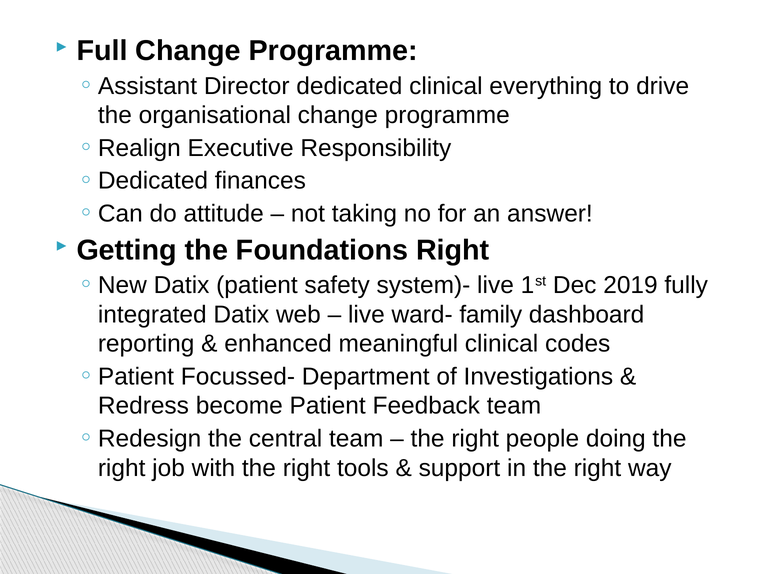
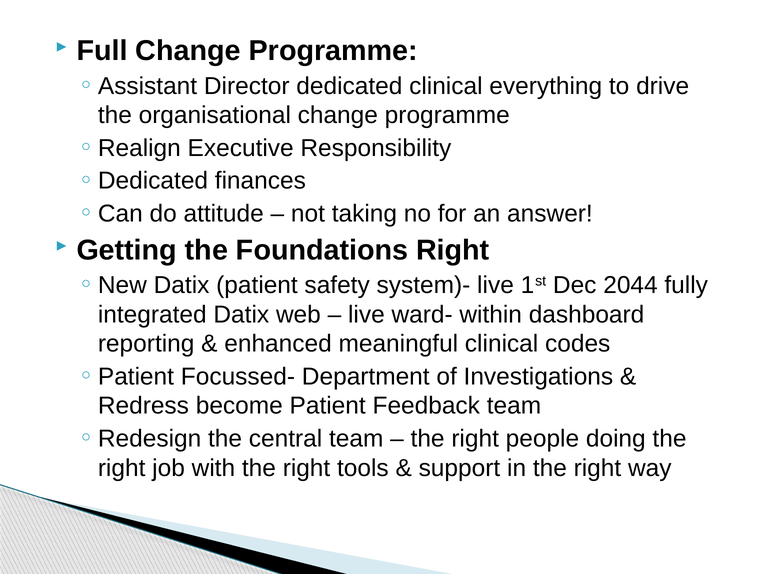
2019: 2019 -> 2044 (630, 285)
family: family -> within (491, 315)
